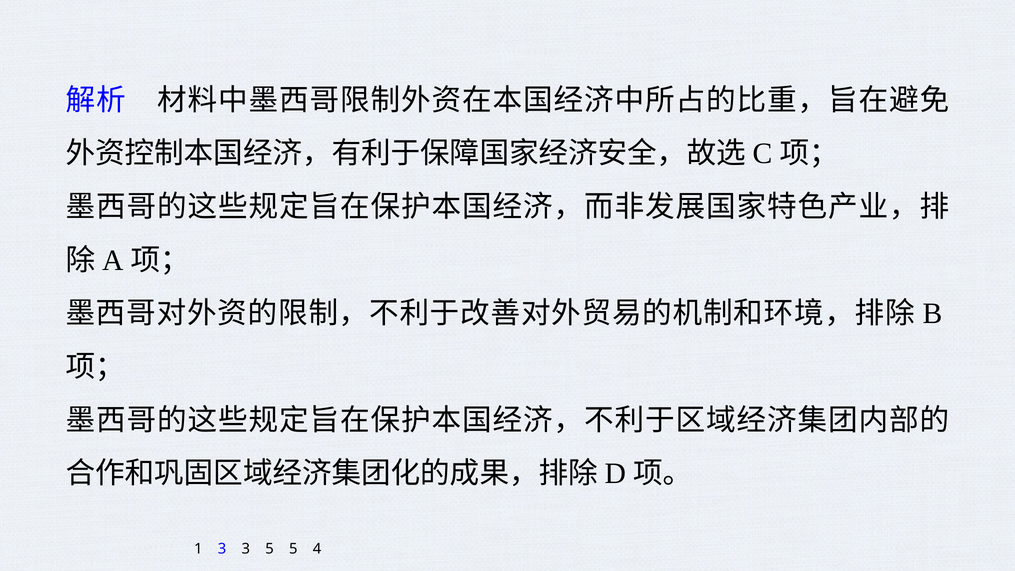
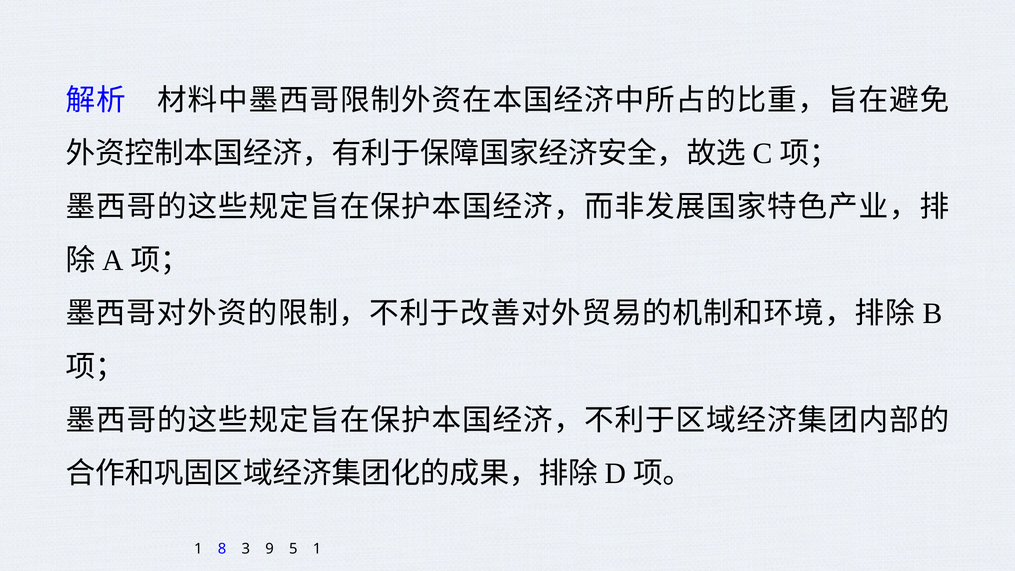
1 3: 3 -> 8 (222, 549)
3 5: 5 -> 9 (270, 549)
5 4: 4 -> 1 (317, 549)
